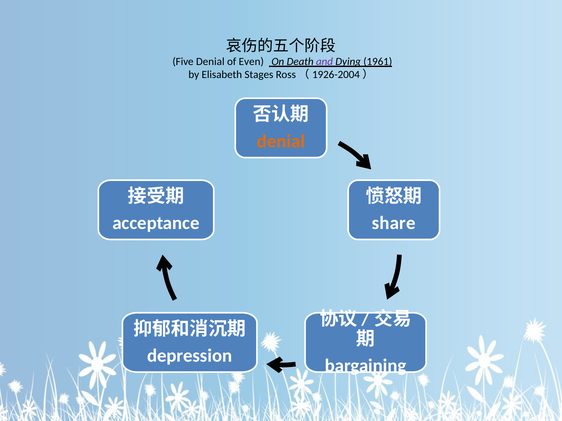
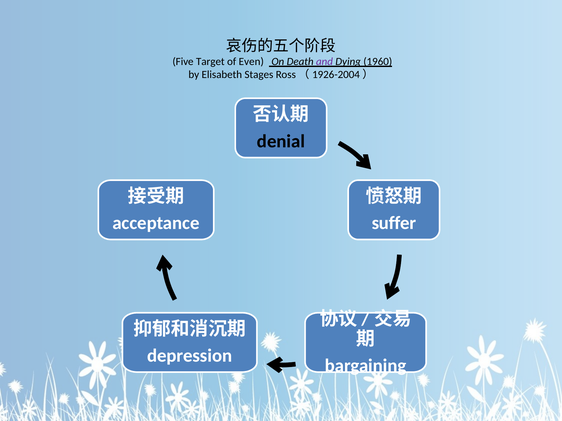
Five Denial: Denial -> Target (210, 62)
1961: 1961 -> 1960 (378, 62)
denial colour: orange -> black (281, 141)
share: share -> suffer (394, 223)
